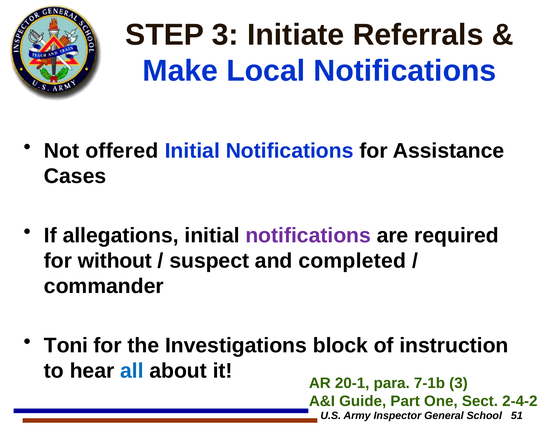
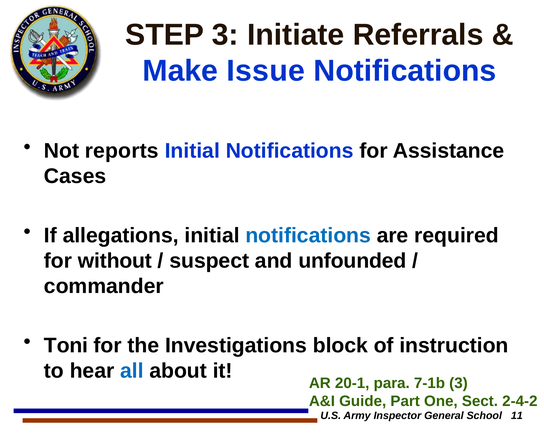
Local: Local -> Issue (266, 71)
offered: offered -> reports (122, 151)
notifications colour: purple -> blue (308, 236)
completed: completed -> unfounded (352, 261)
51: 51 -> 11 (517, 416)
